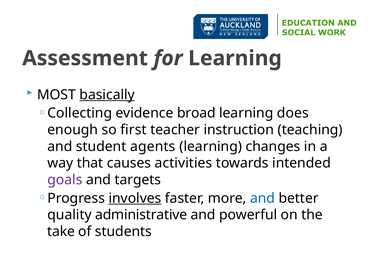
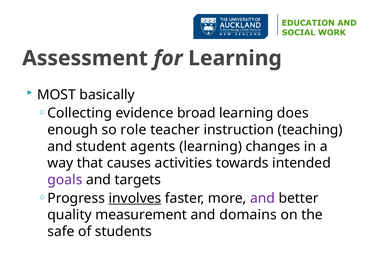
basically underline: present -> none (107, 95)
first: first -> role (133, 130)
and colour: blue -> purple (262, 198)
administrative: administrative -> measurement (141, 215)
powerful: powerful -> domains (248, 215)
take: take -> safe (61, 232)
